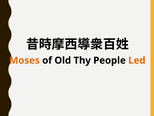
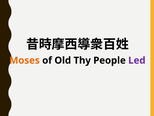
Led colour: orange -> purple (137, 60)
